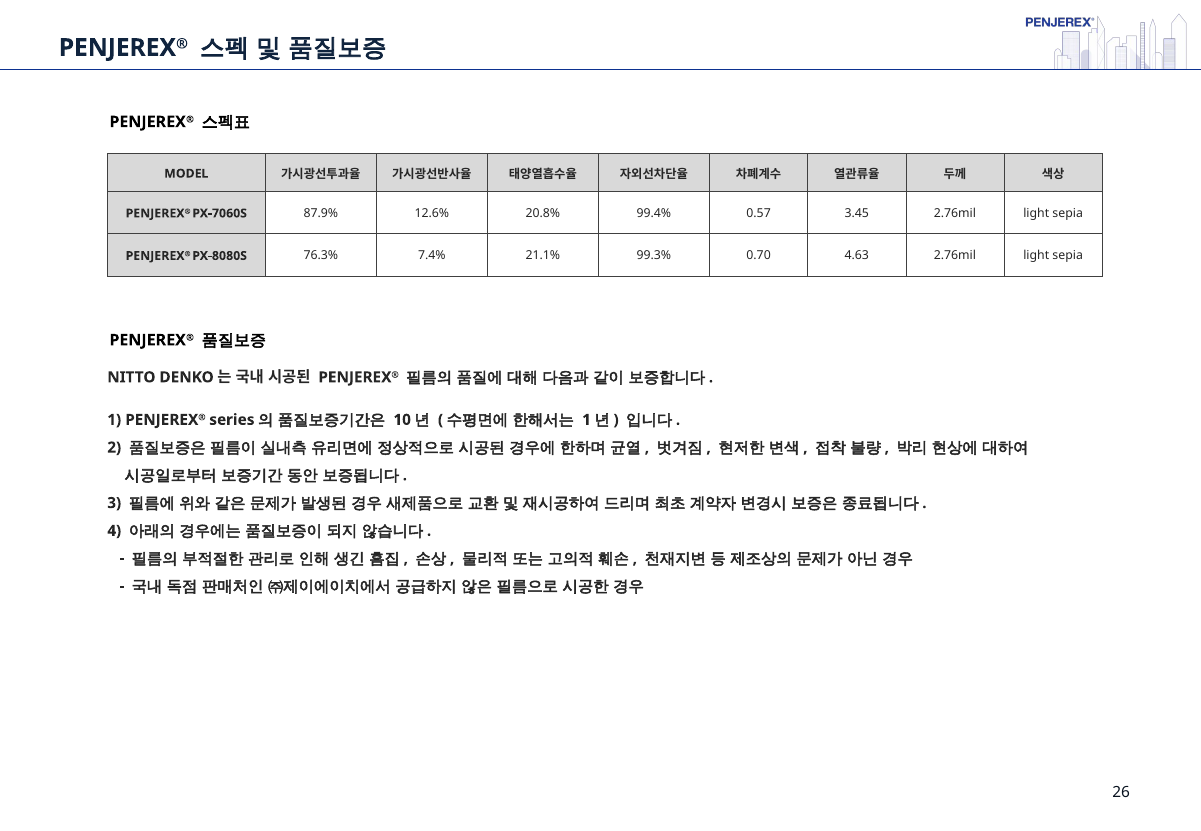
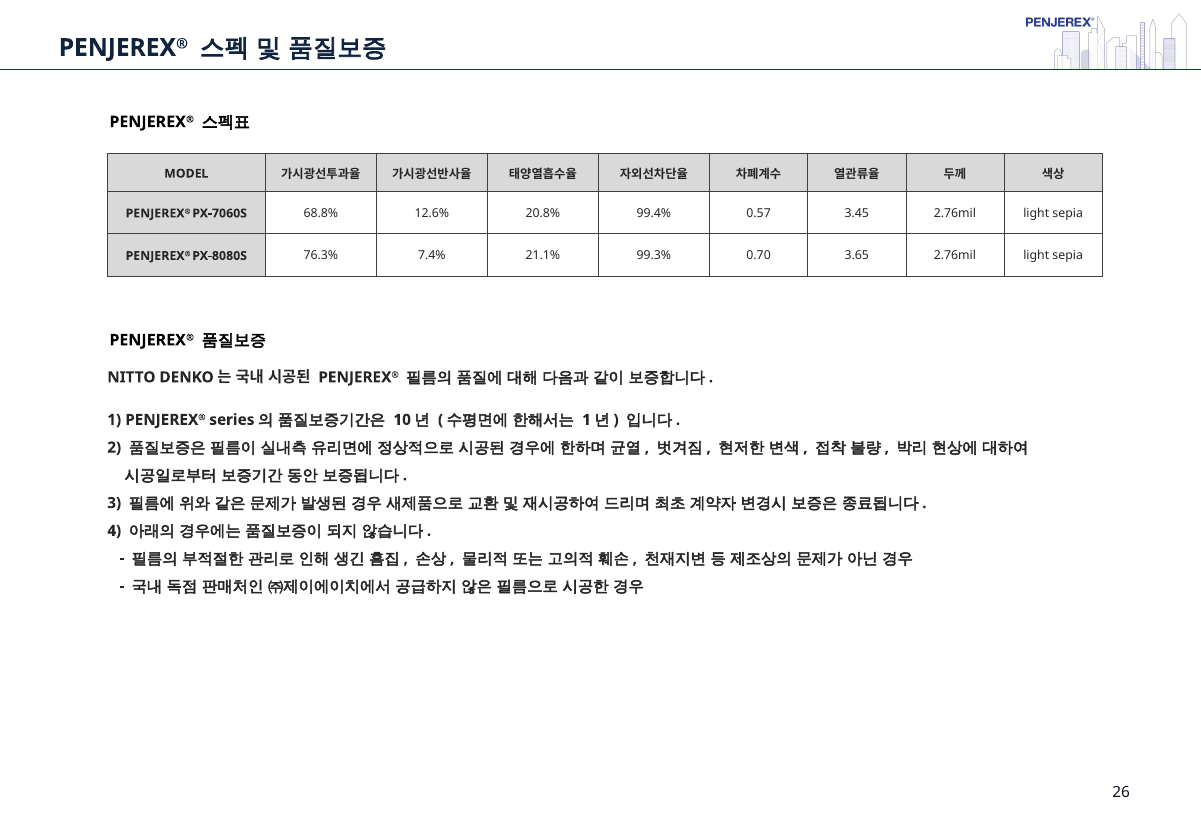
87.9%: 87.9% -> 68.8% (321, 213)
4.63: 4.63 -> 3.65 (857, 256)
